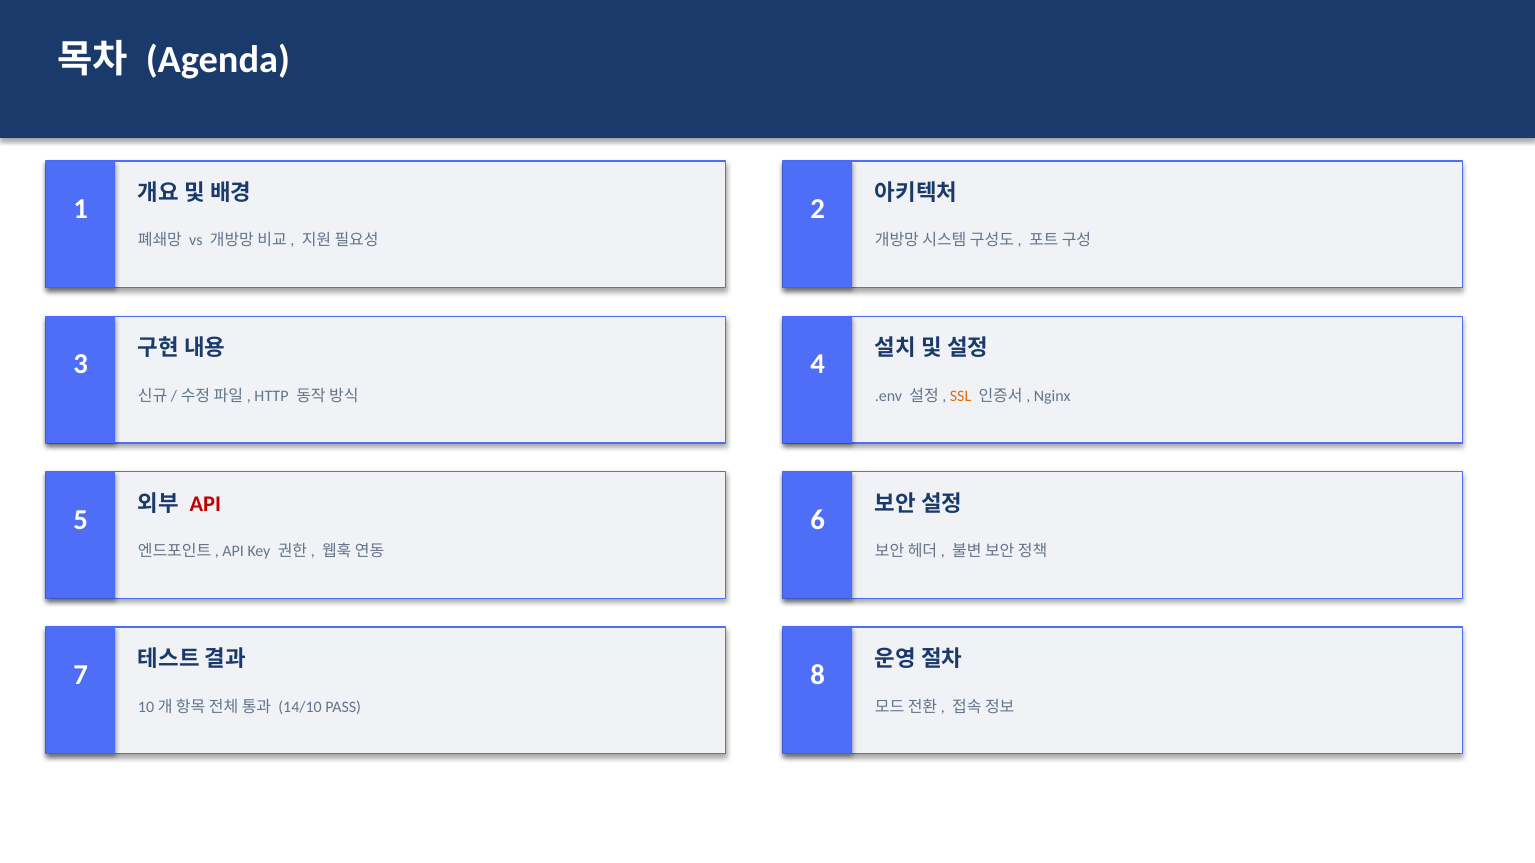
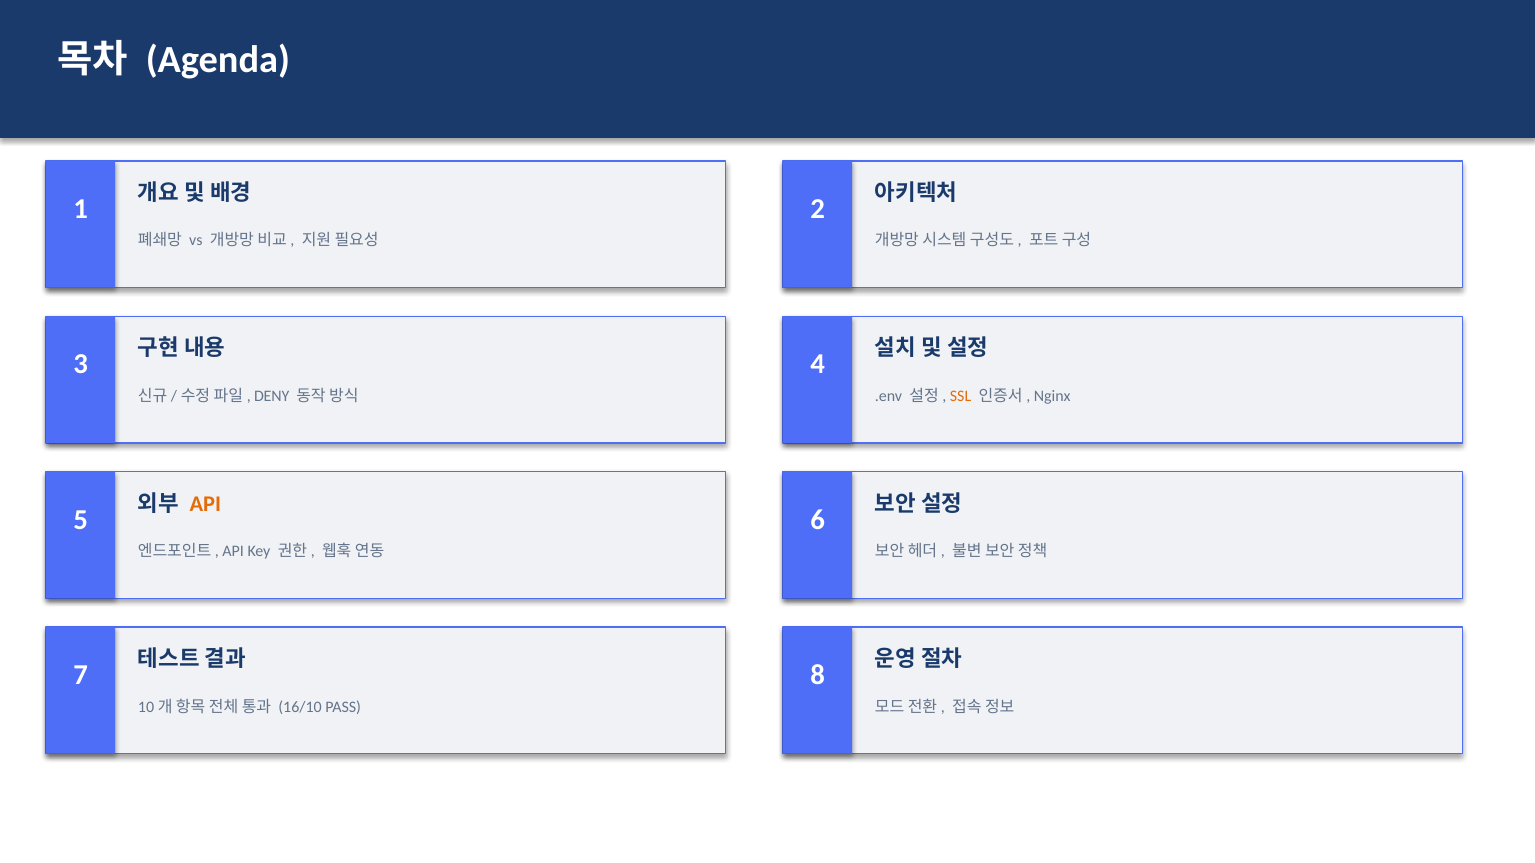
HTTP: HTTP -> DENY (272, 396)
API colour: red -> orange (205, 504)
14/10: 14/10 -> 16/10 (300, 707)
